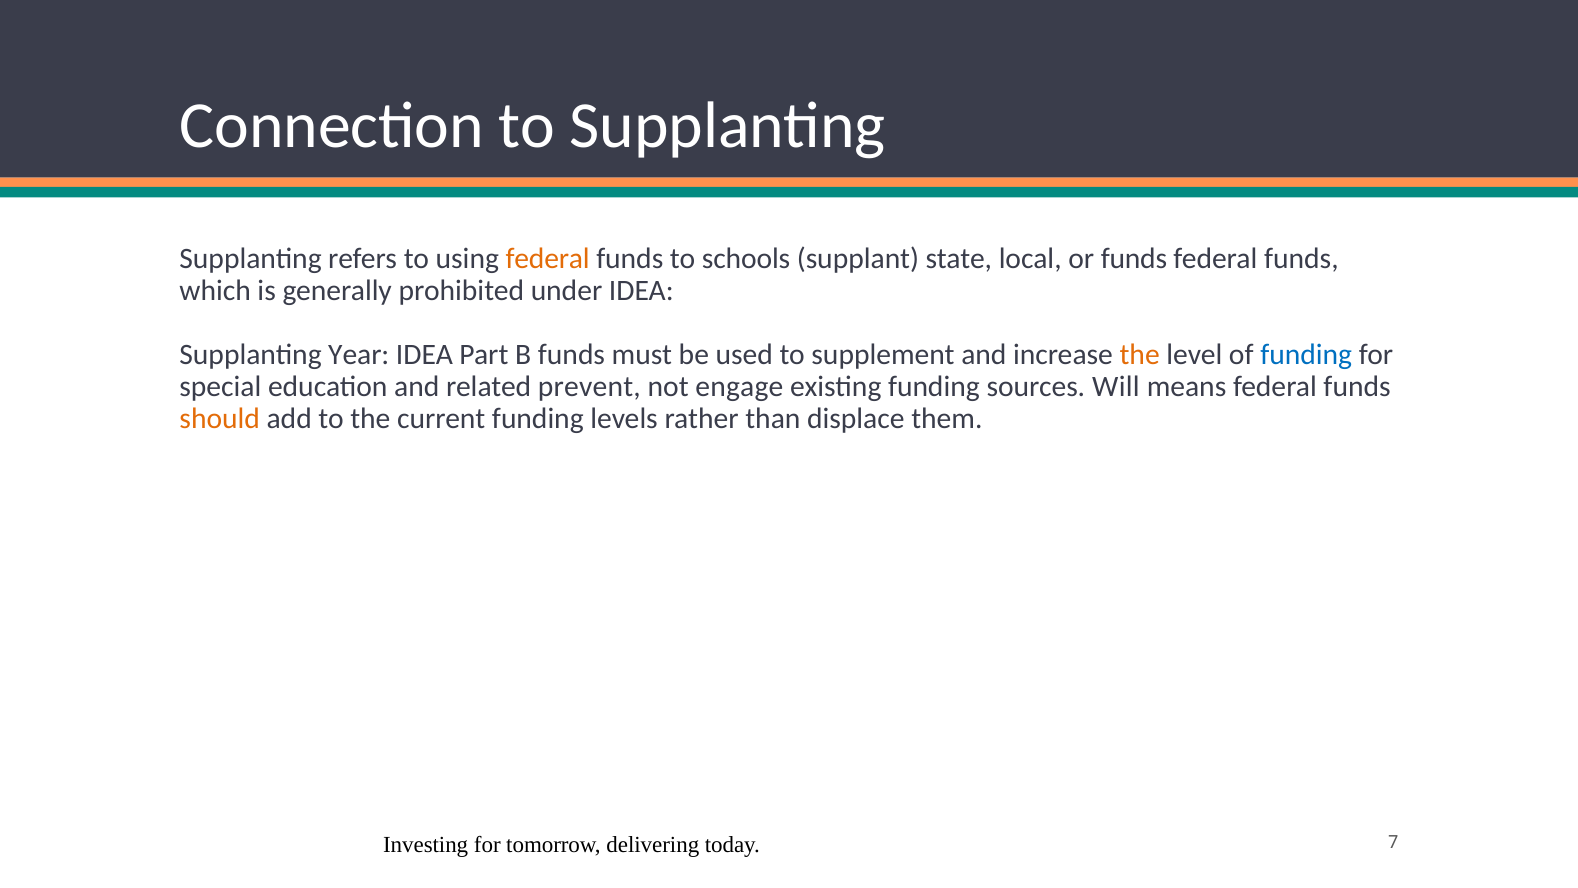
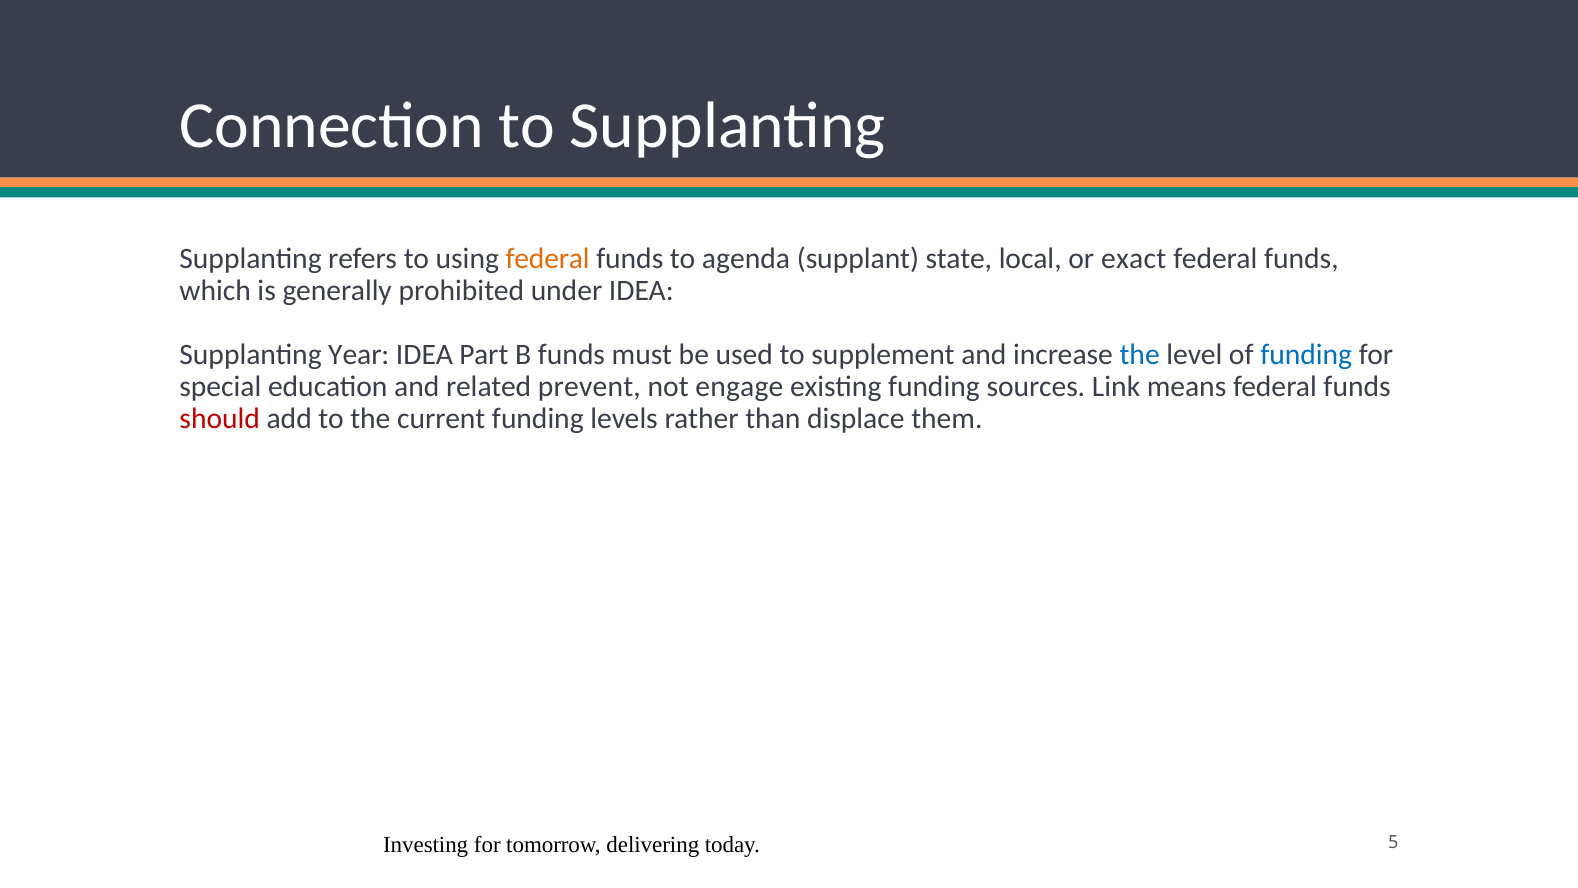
schools: schools -> agenda (746, 258)
or funds: funds -> exact (1134, 258)
the colour: orange -> blue (1140, 354)
Will: Will -> Link (1116, 386)
should colour: orange -> red (220, 418)
7: 7 -> 5 (1393, 843)
